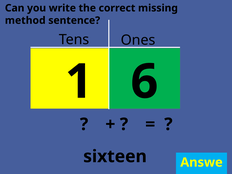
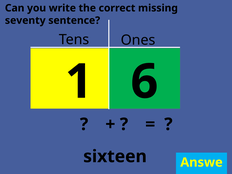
method: method -> seventy (25, 20)
